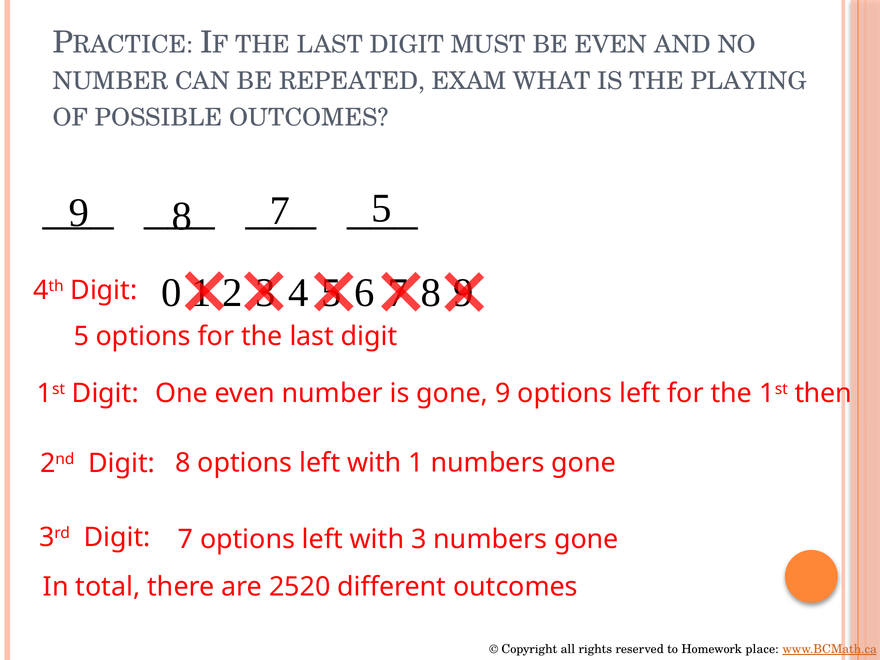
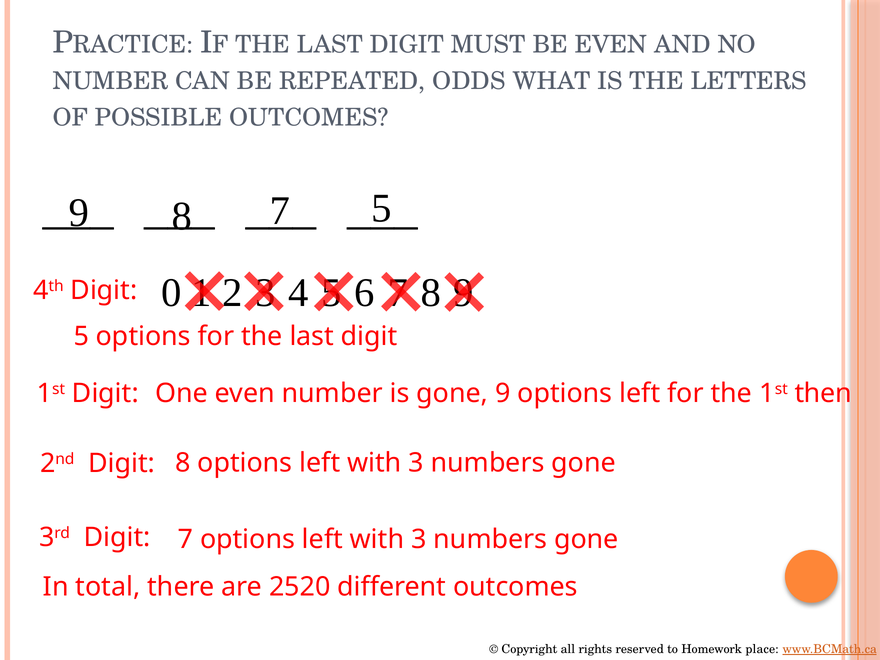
EXAM: EXAM -> ODDS (469, 81)
PLAYING: PLAYING -> LETTERS (749, 81)
1: 1 -> 3 (416, 463)
